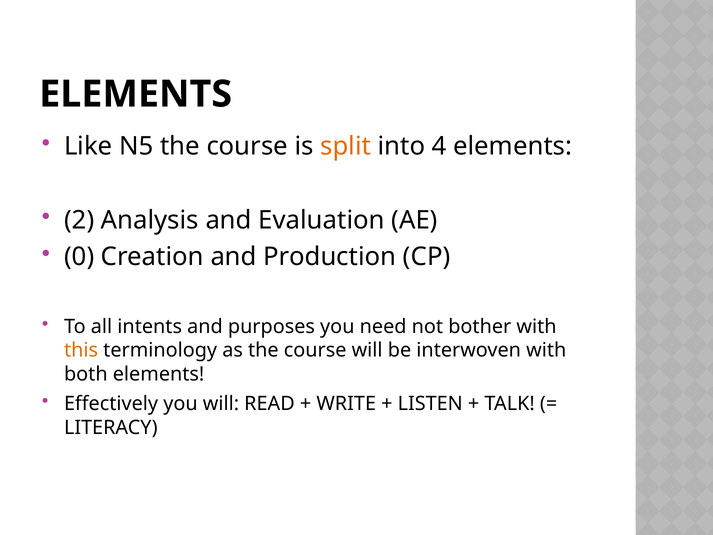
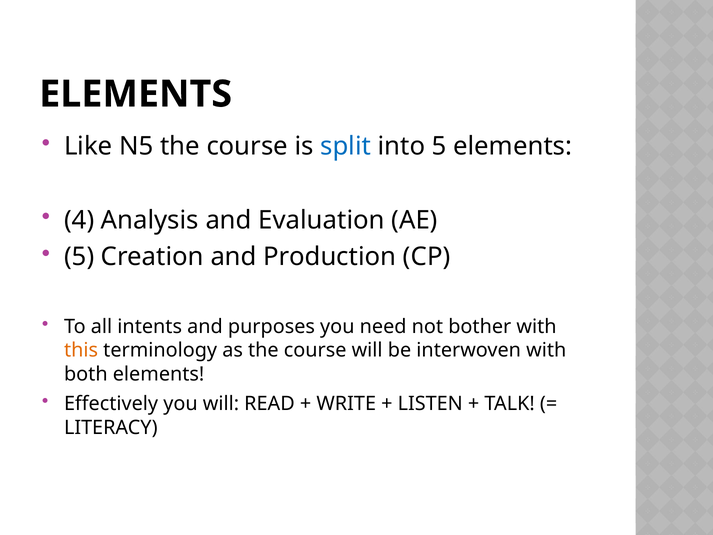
split colour: orange -> blue (346, 146)
into 4: 4 -> 5 (439, 146)
2: 2 -> 4 (79, 220)
0: 0 -> 5 (79, 257)
